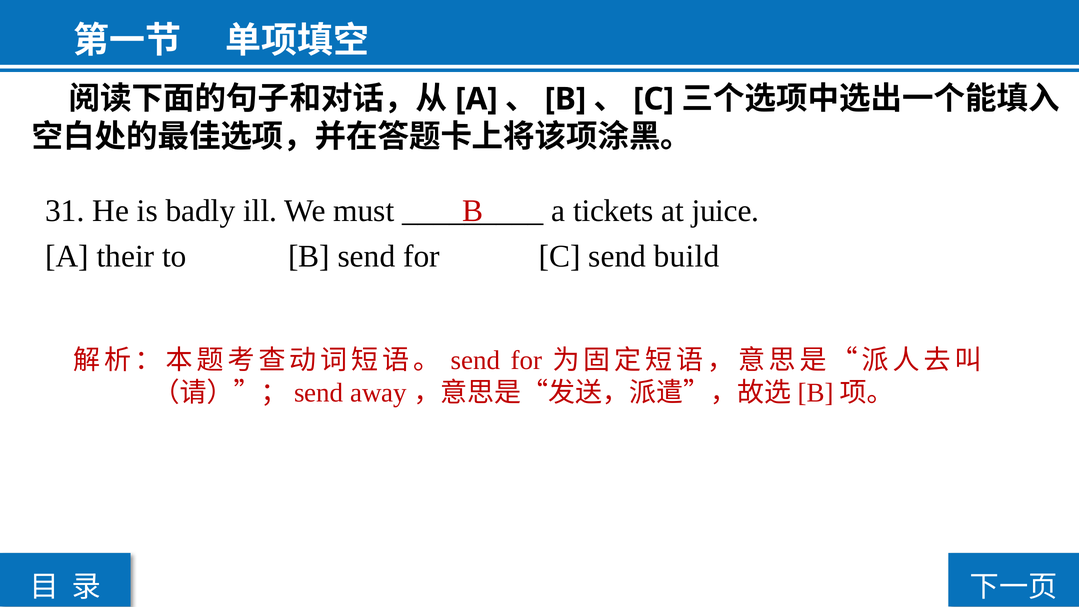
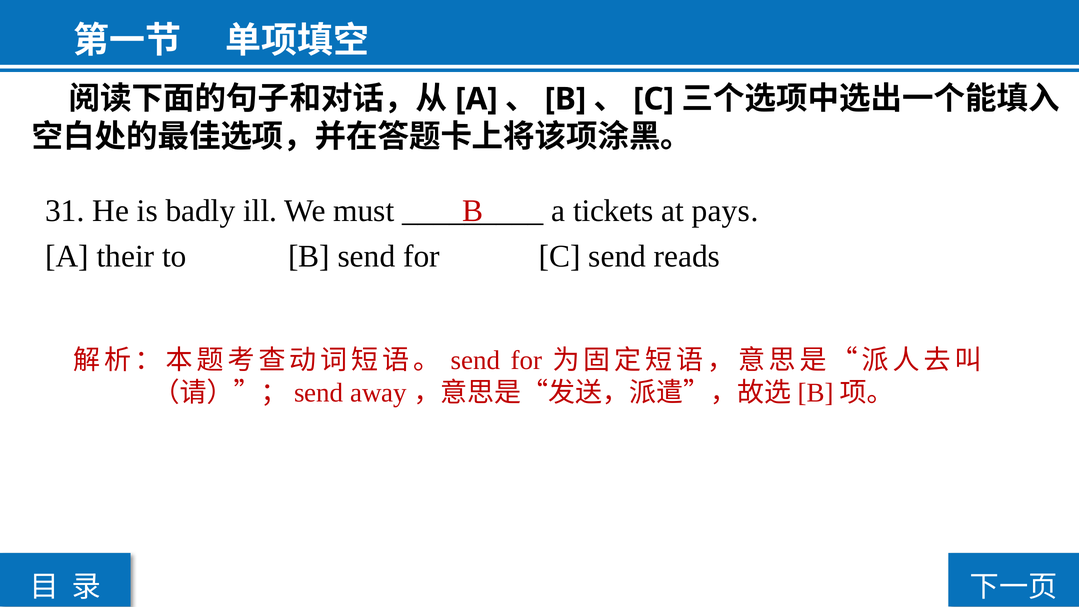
juice: juice -> pays (725, 211)
build: build -> reads (687, 256)
